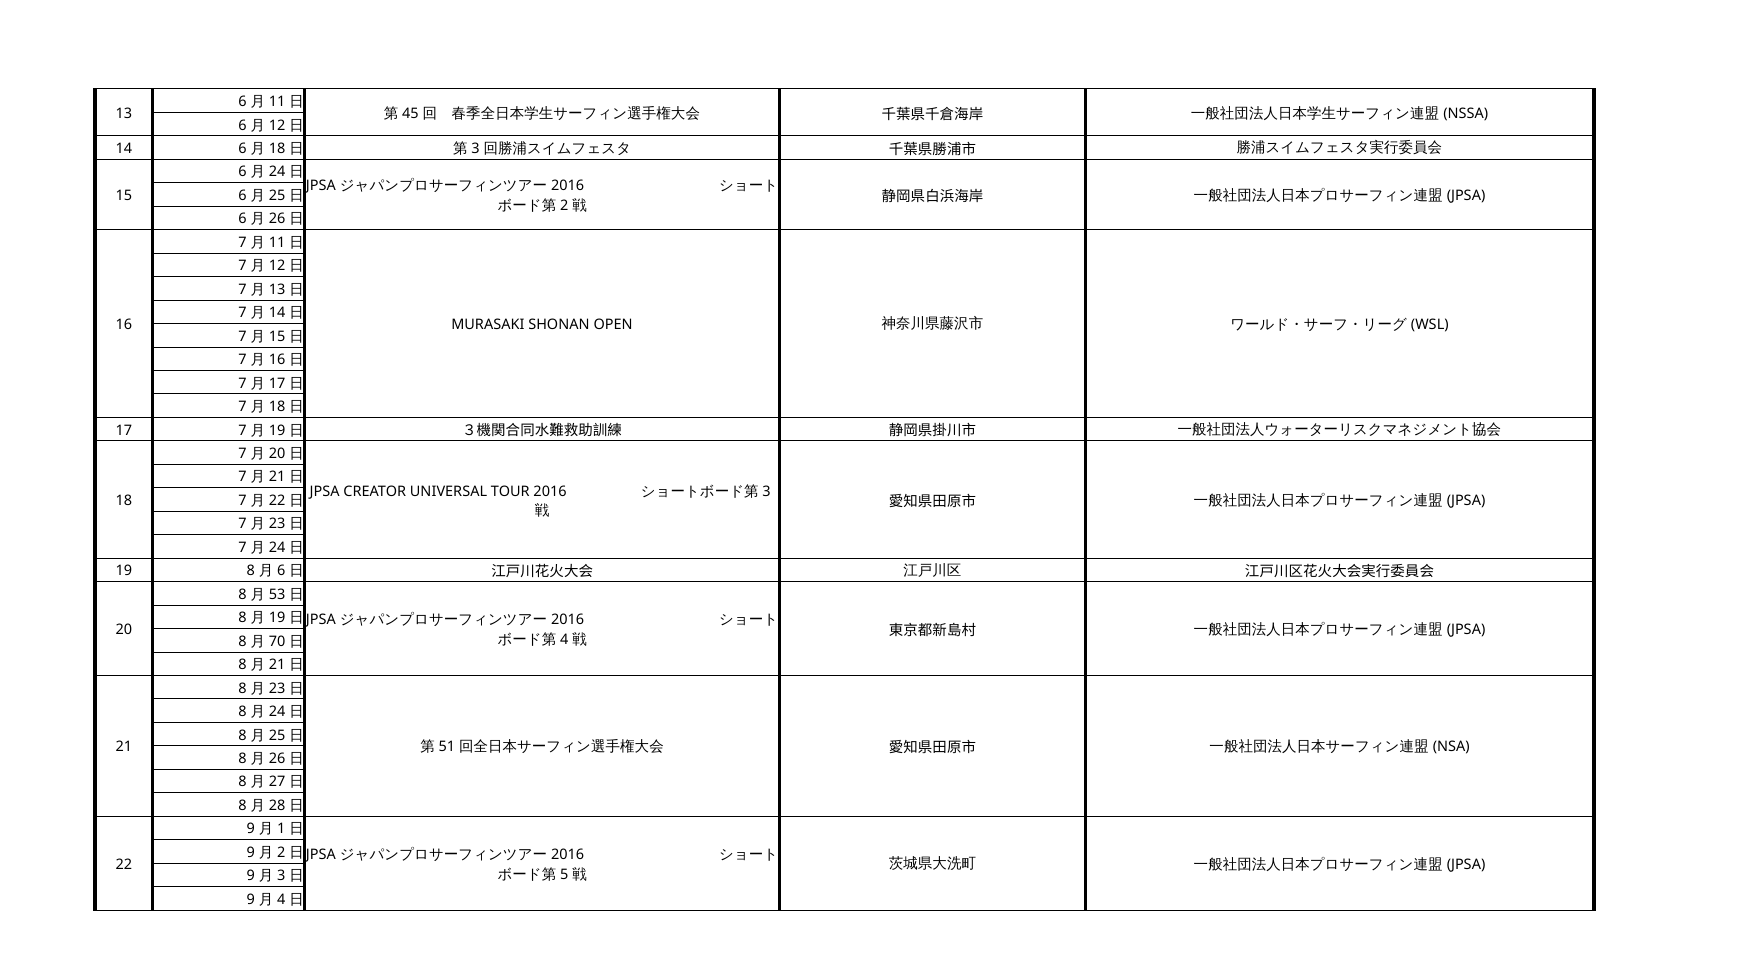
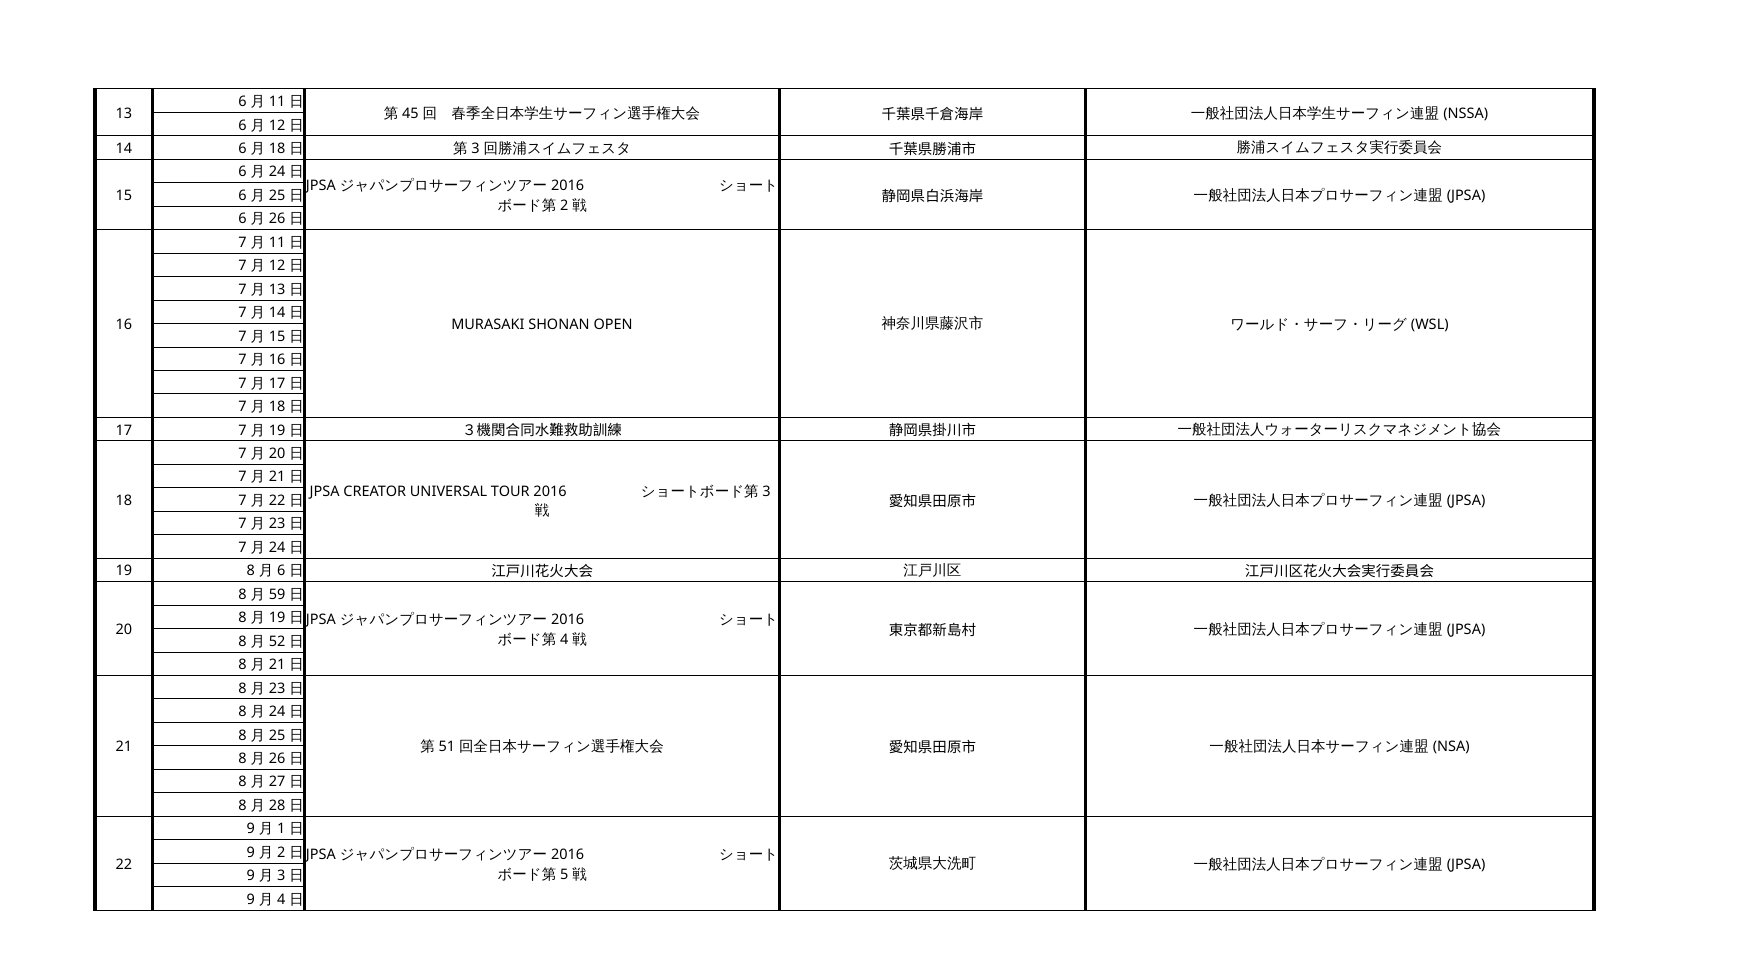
53: 53 -> 59 (277, 594)
70: 70 -> 52 (277, 641)
